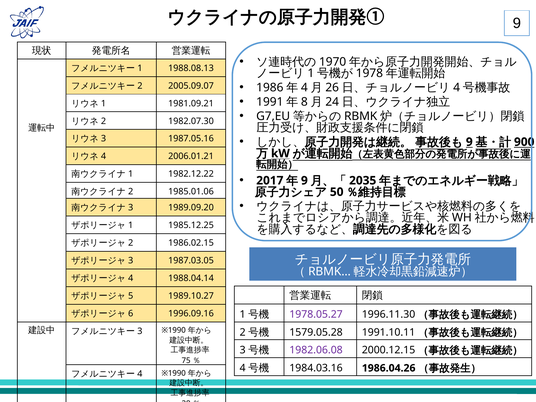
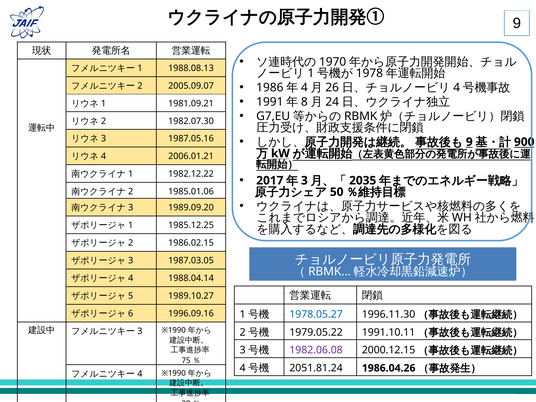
9: 9 -> 3 (304, 181)
1978.05.27 colour: purple -> blue (316, 314)
1579.05.28: 1579.05.28 -> 1979.05.22 (316, 332)
1984.03.16: 1984.03.16 -> 2051.81.24 (316, 368)
